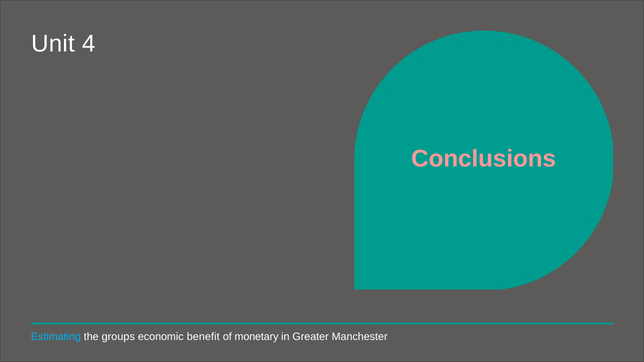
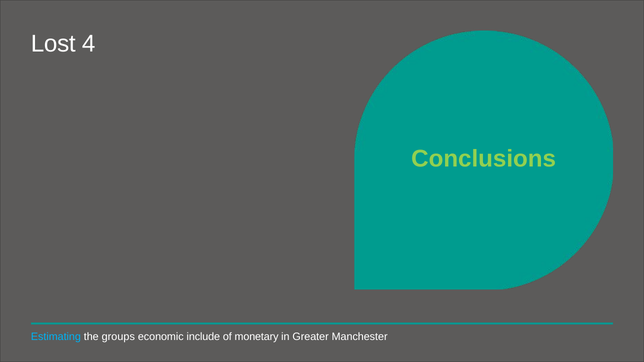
Unit: Unit -> Lost (53, 44)
Conclusions colour: pink -> light green (484, 159)
benefit: benefit -> include (203, 337)
